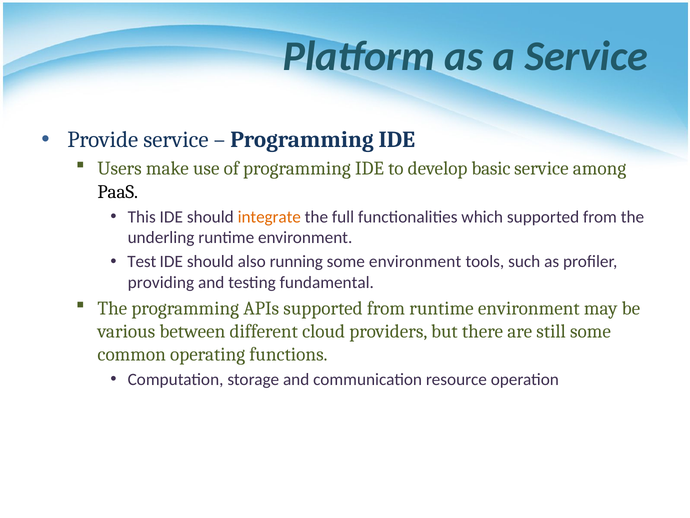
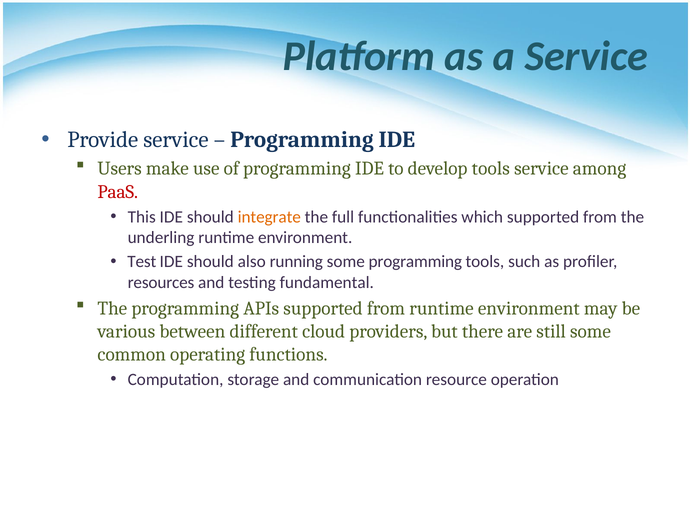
develop basic: basic -> tools (491, 168)
PaaS colour: black -> red (118, 191)
some environment: environment -> programming (415, 262)
providing: providing -> resources (161, 282)
